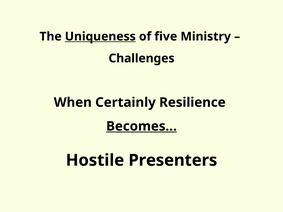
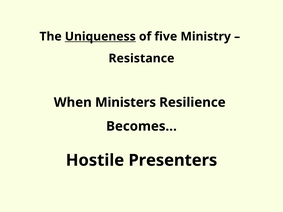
Challenges: Challenges -> Resistance (141, 58)
Certainly: Certainly -> Ministers (126, 103)
Becomes… underline: present -> none (141, 126)
